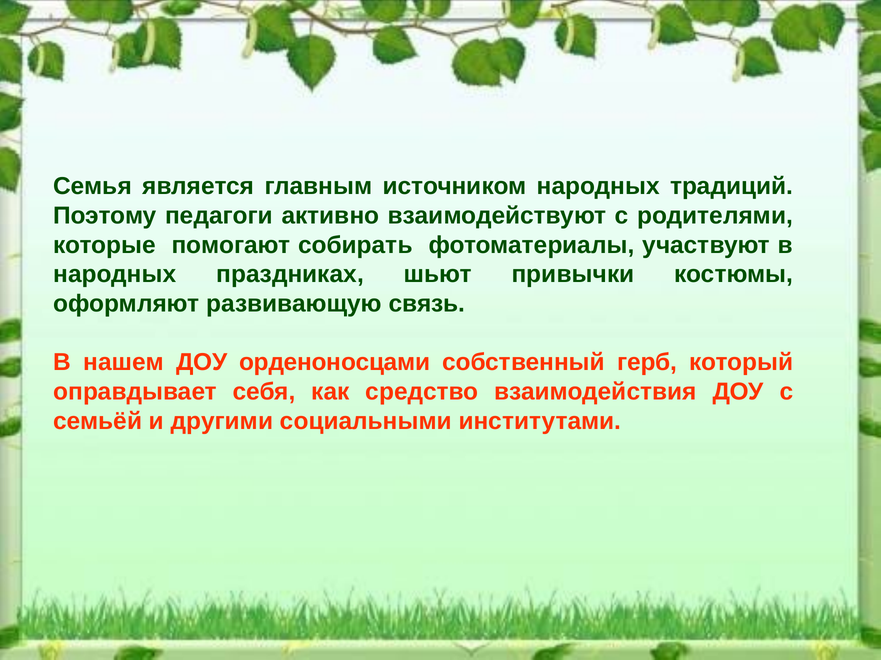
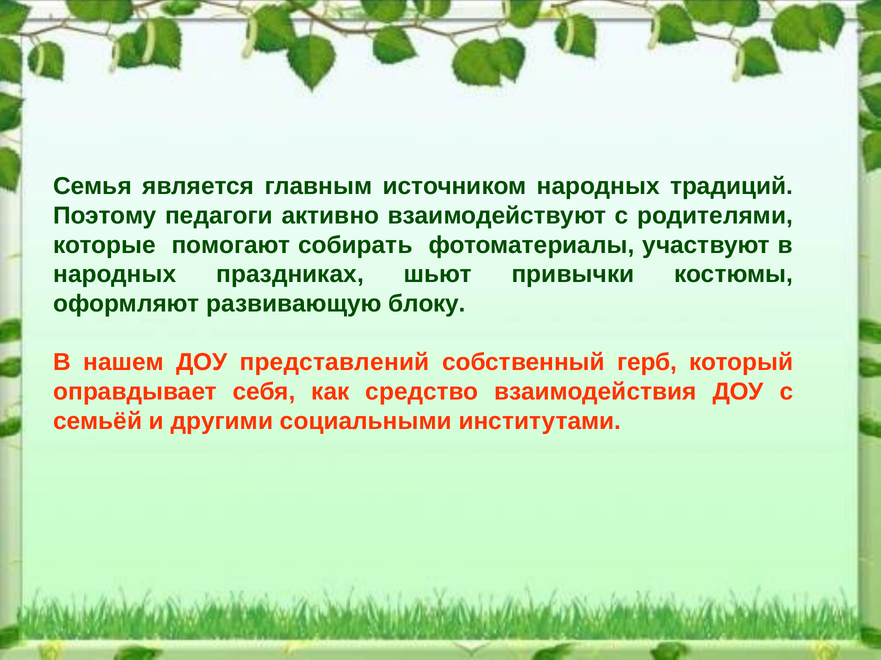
связь: связь -> блоку (427, 304)
орденоносцами: орденоносцами -> представлений (334, 363)
